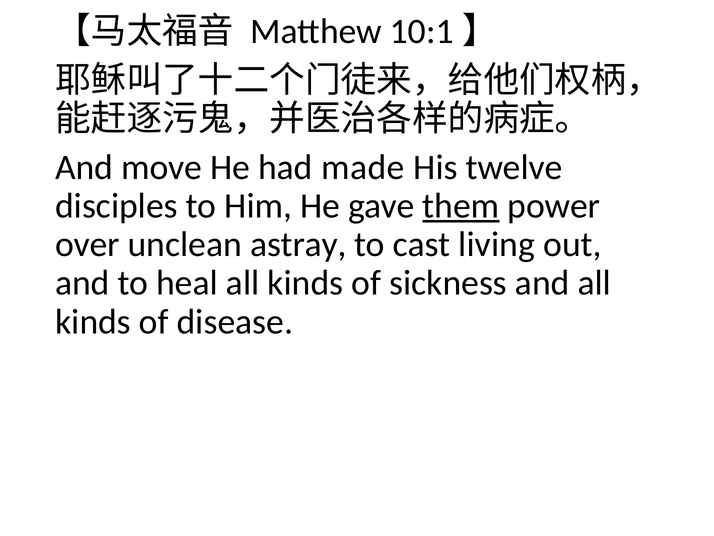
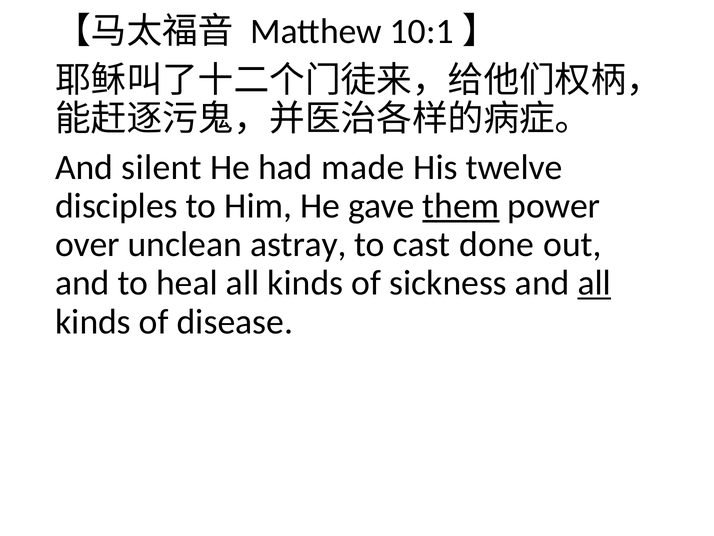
move: move -> silent (161, 167)
living: living -> done (497, 244)
all underline: none -> present (594, 283)
